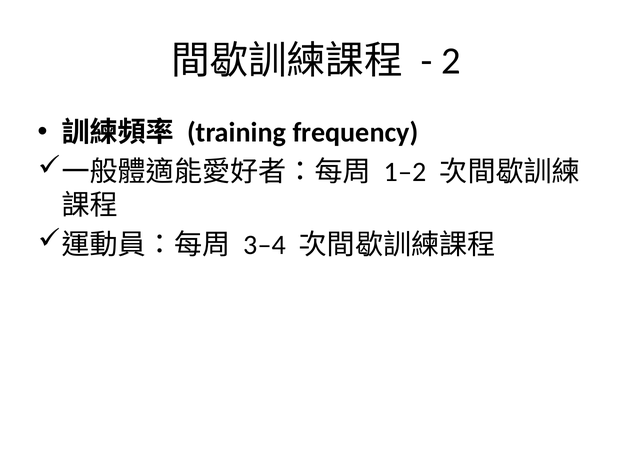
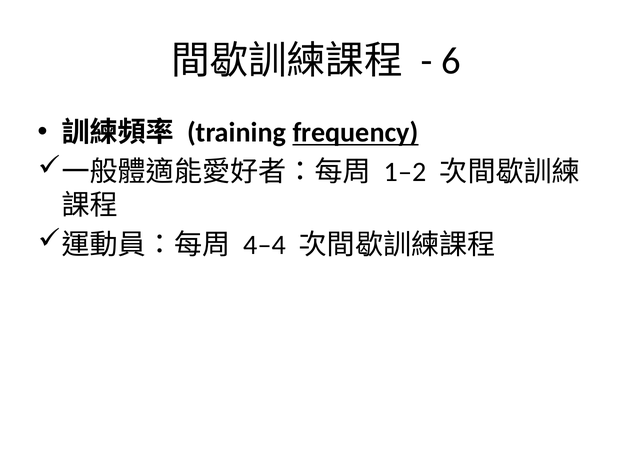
2: 2 -> 6 (451, 61)
frequency underline: none -> present (355, 133)
3–4: 3–4 -> 4–4 (265, 245)
